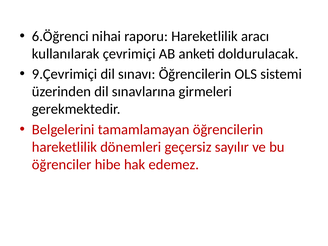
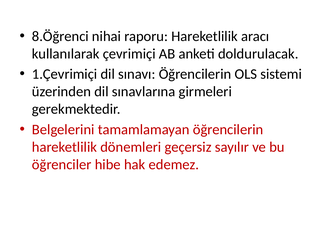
6.Öğrenci: 6.Öğrenci -> 8.Öğrenci (60, 36)
9.Çevrimiçi: 9.Çevrimiçi -> 1.Çevrimiçi (65, 74)
